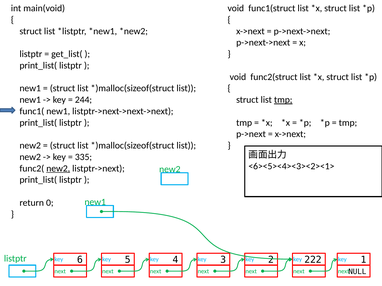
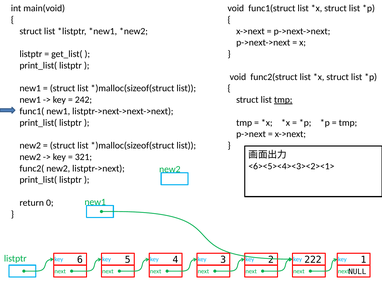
244: 244 -> 242 (83, 100)
335: 335 -> 321 (83, 157)
new2 underline: present -> none (58, 169)
